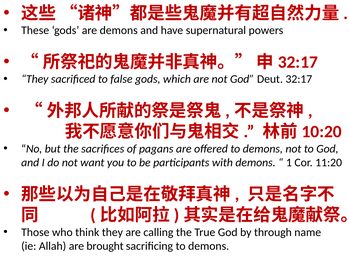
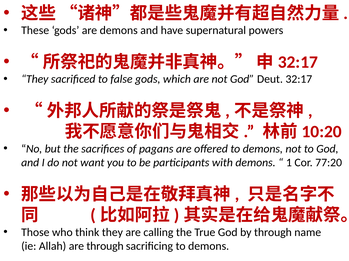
11:20: 11:20 -> 77:20 (329, 163)
are brought: brought -> through (105, 247)
